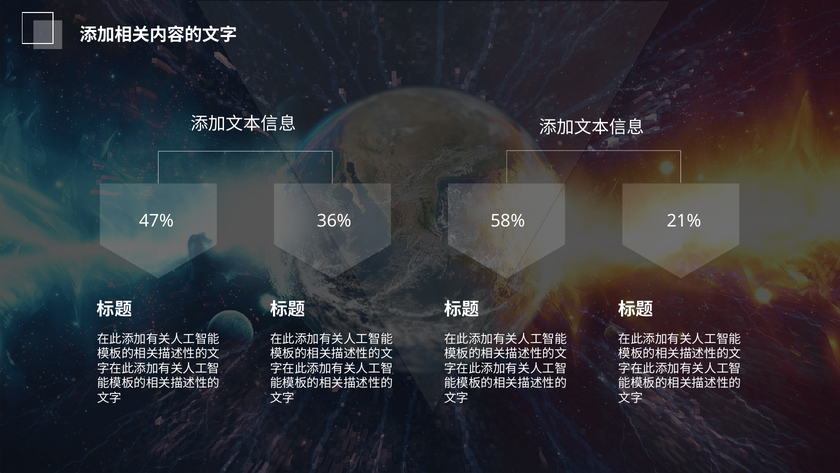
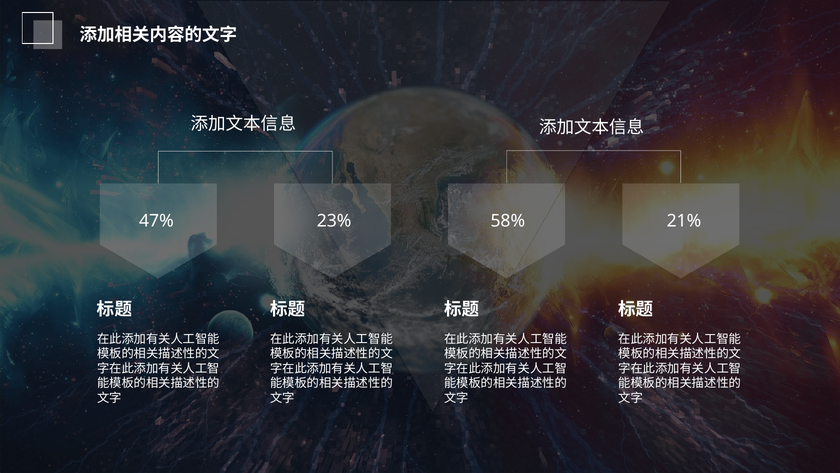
36%: 36% -> 23% (334, 221)
